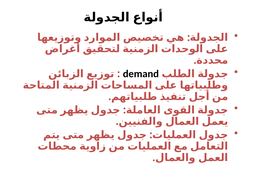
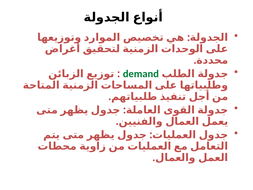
demand colour: black -> green (141, 74)
